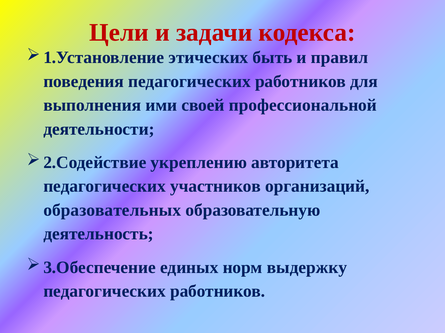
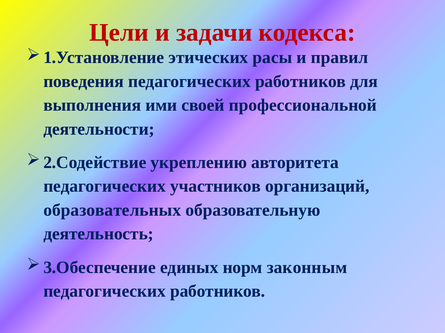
быть: быть -> расы (272, 58)
выдержку: выдержку -> законным (307, 268)
